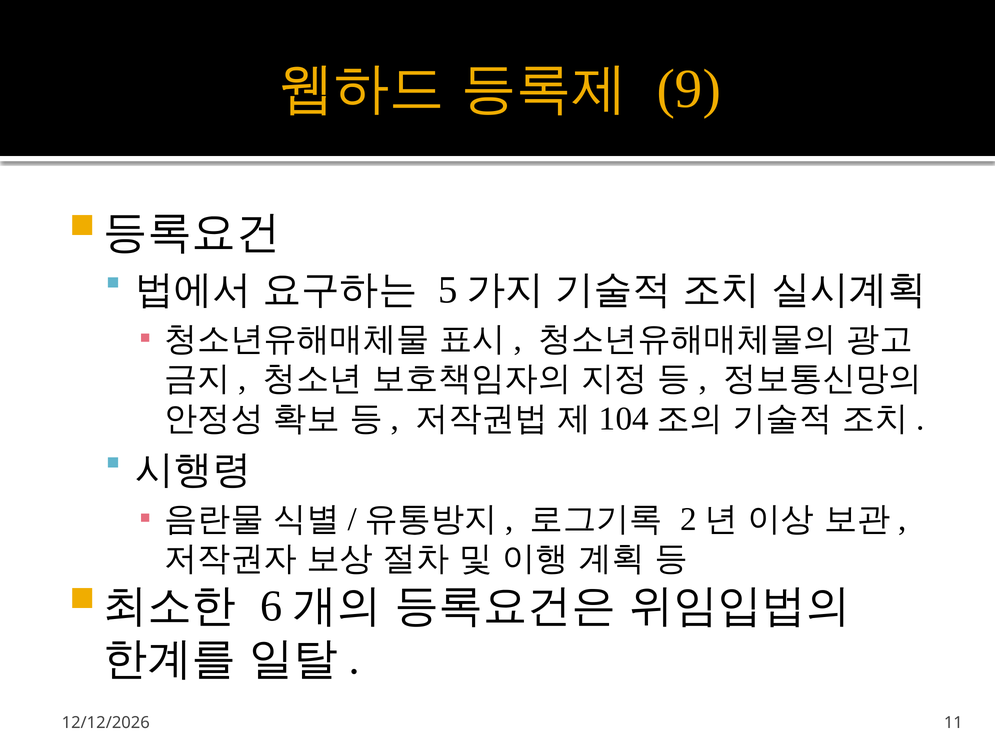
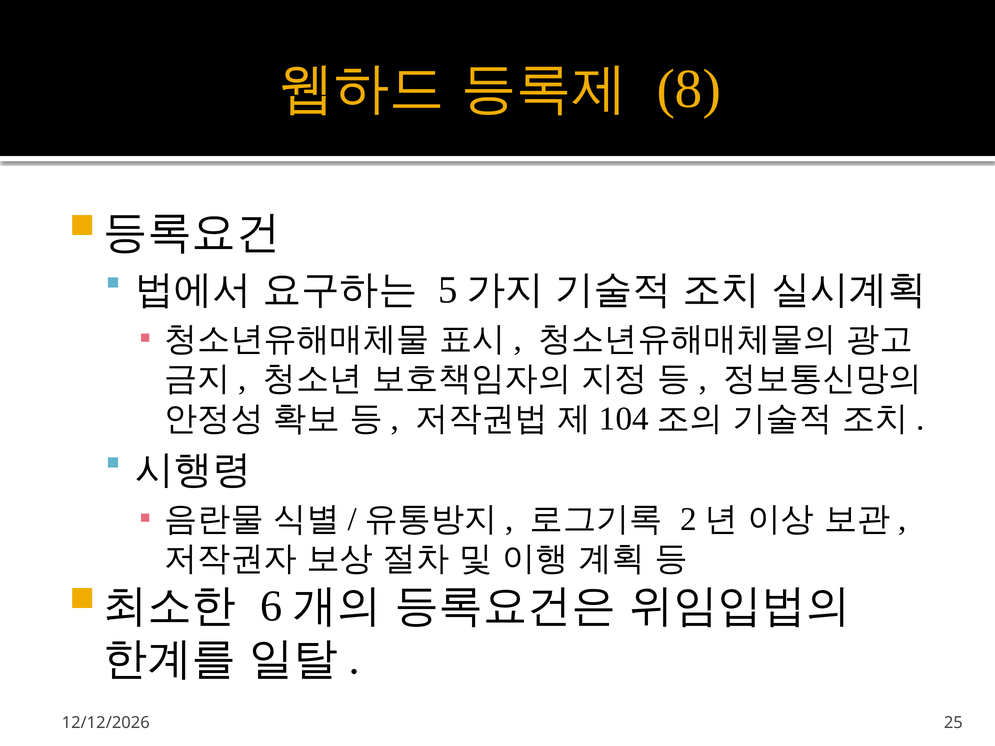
9: 9 -> 8 (689, 89)
11: 11 -> 25 (953, 723)
